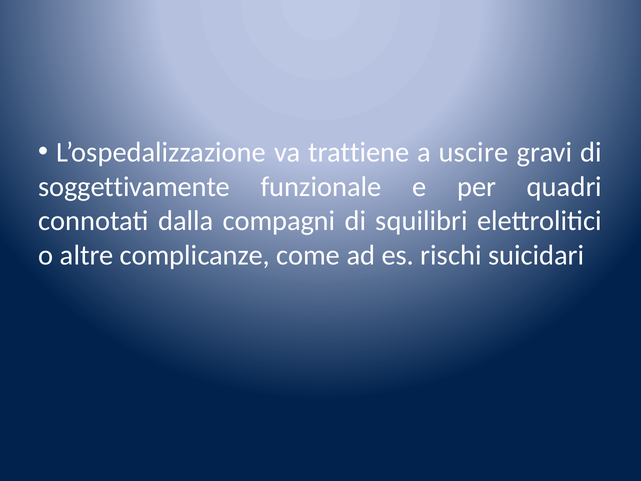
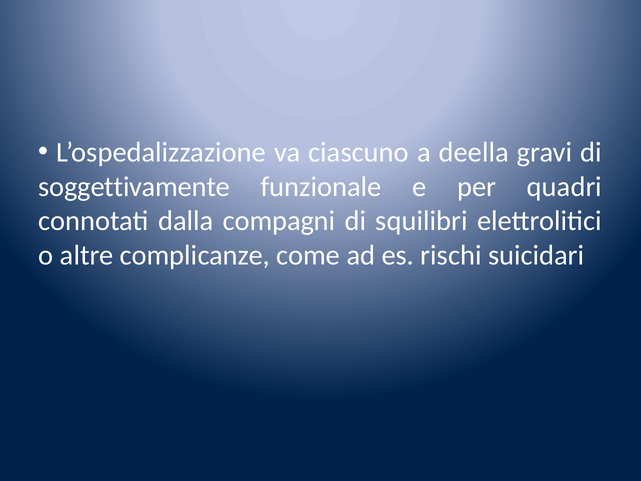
trattiene: trattiene -> ciascuno (359, 152)
uscire: uscire -> deella (474, 152)
